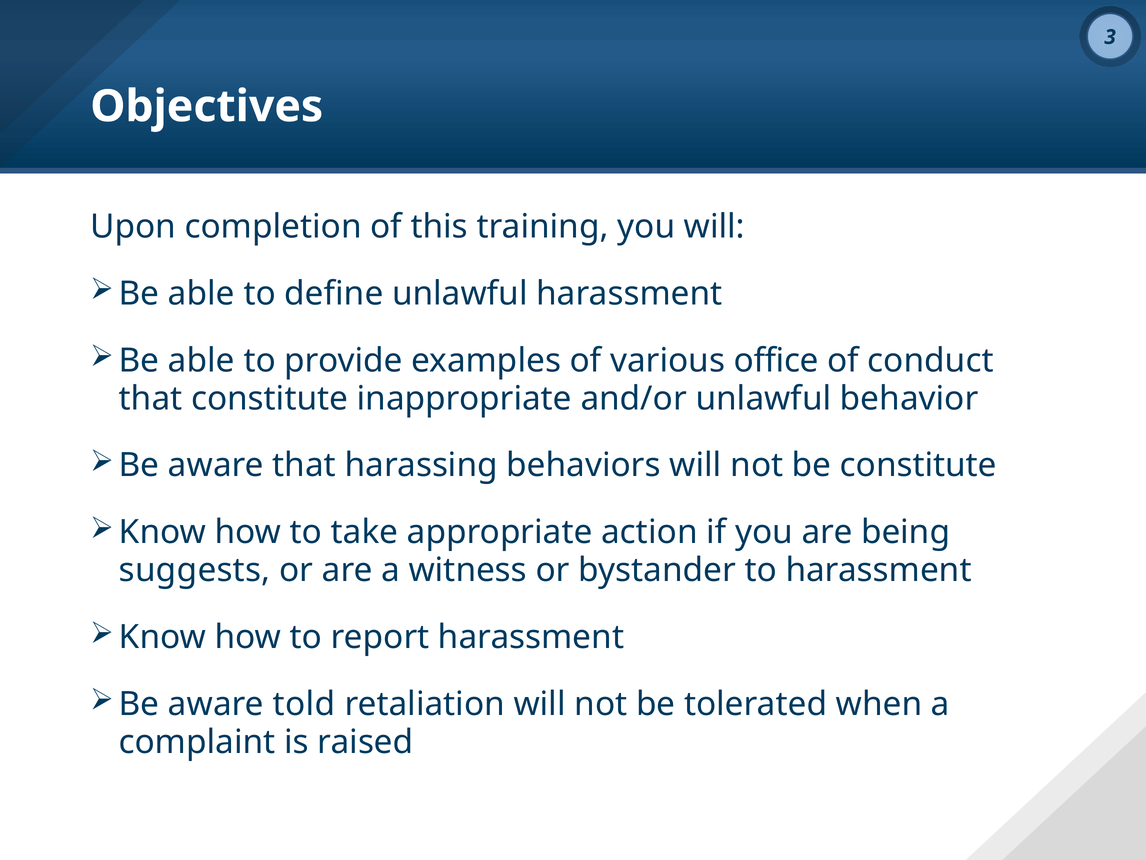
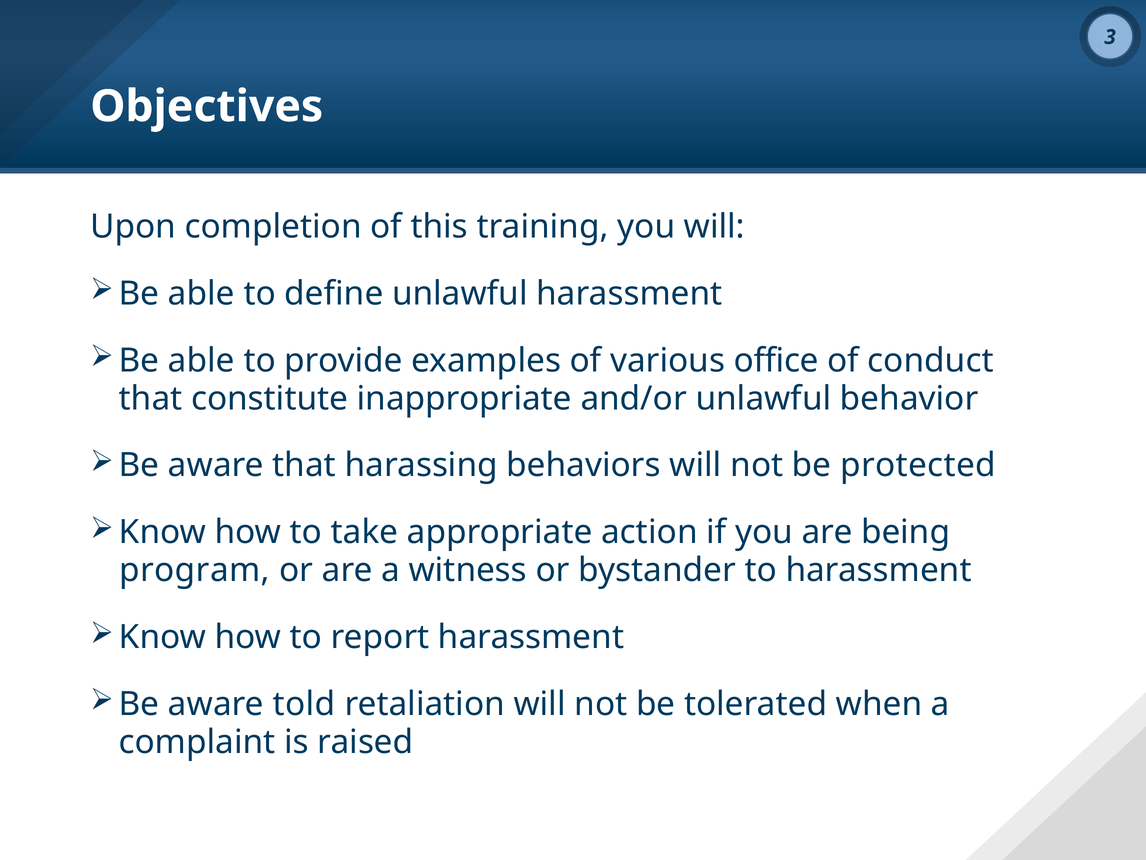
be constitute: constitute -> protected (918, 465)
suggests: suggests -> program (195, 570)
